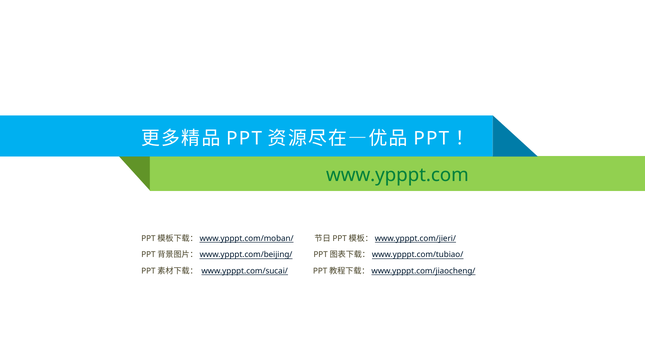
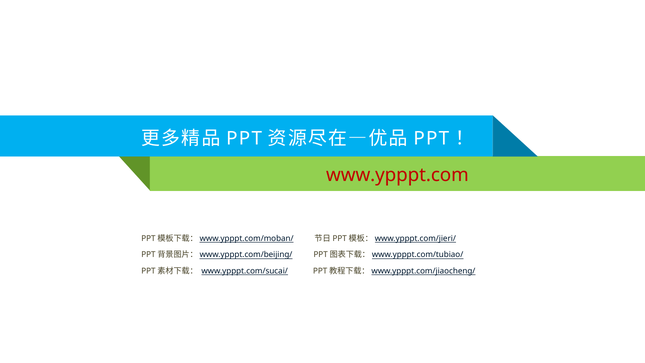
www.ypppt.com colour: green -> red (397, 175)
